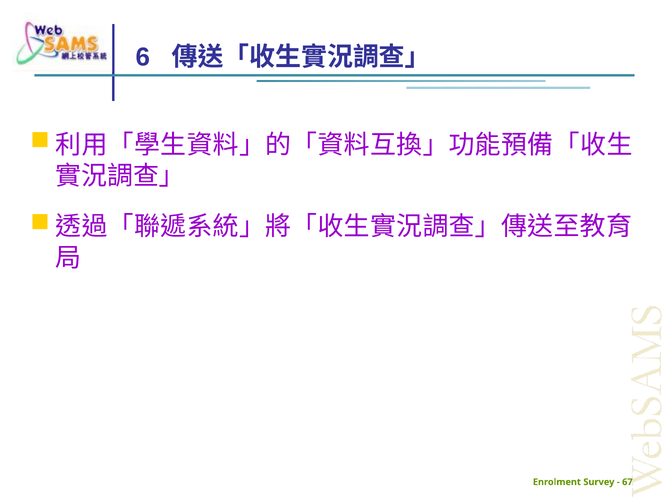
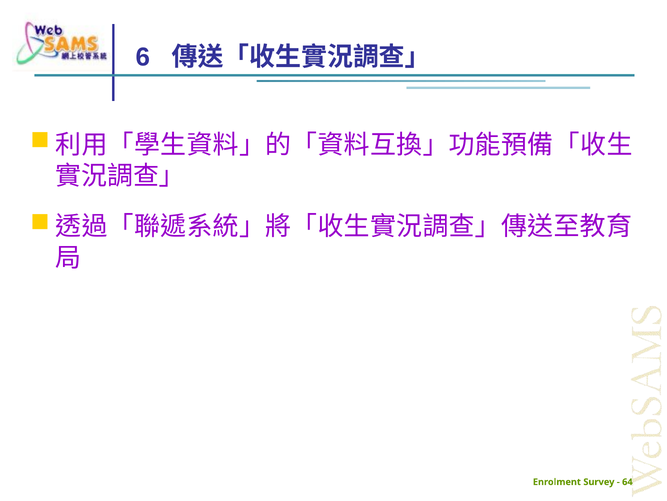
67: 67 -> 64 (627, 481)
